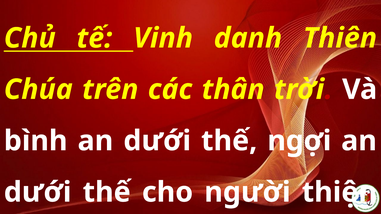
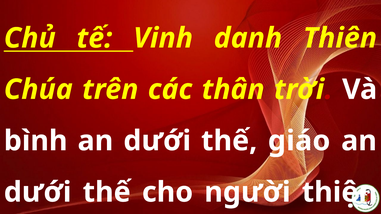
ngợi: ngợi -> giáo (299, 141)
